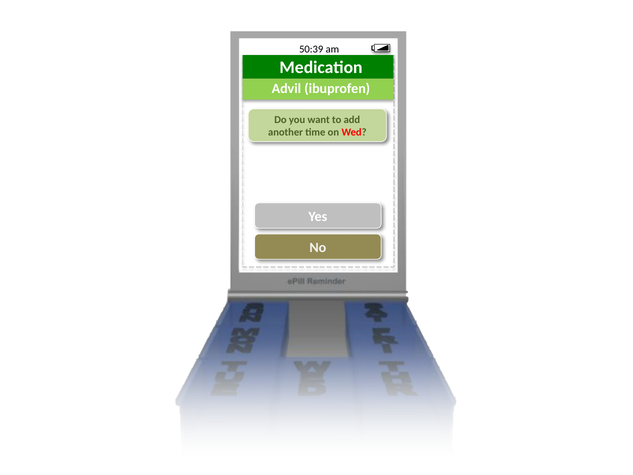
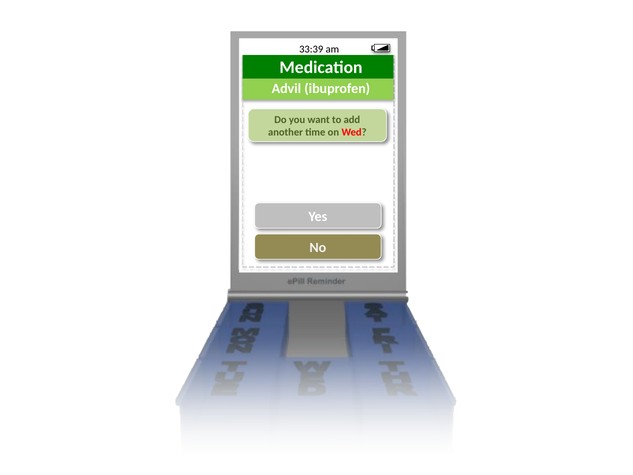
50:39: 50:39 -> 33:39 (311, 49)
